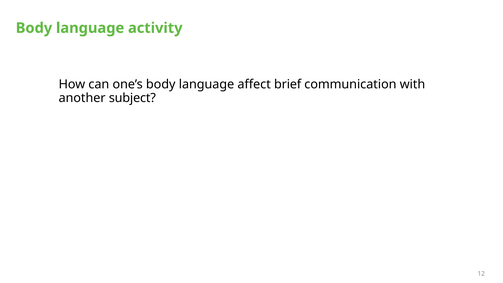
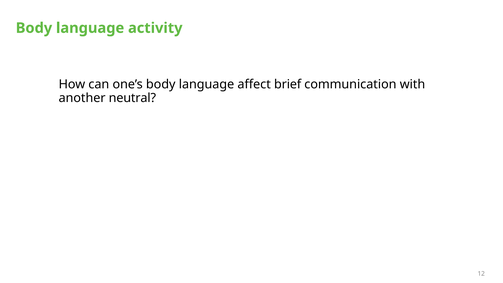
subject: subject -> neutral (132, 98)
